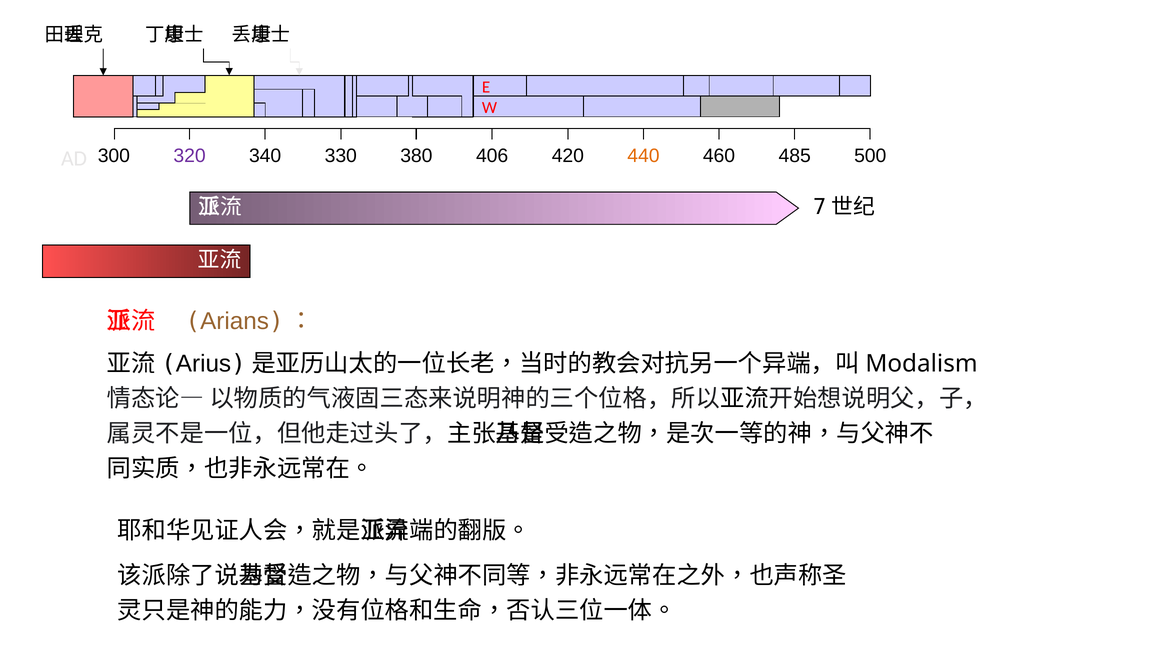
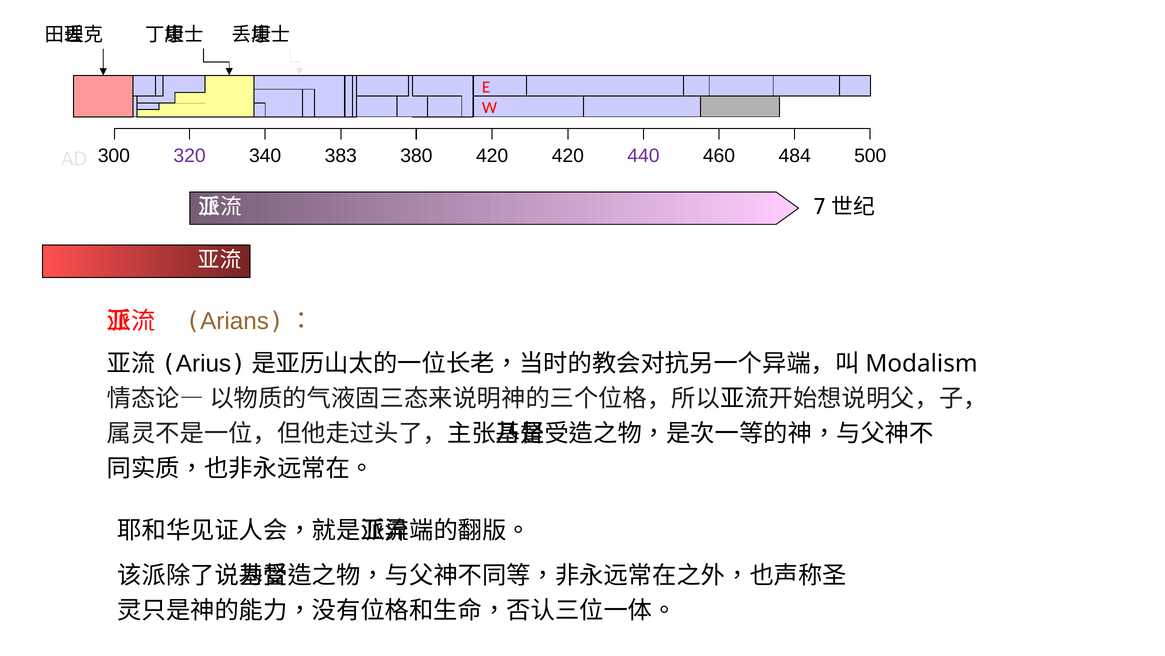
330: 330 -> 383 (341, 156)
380 406: 406 -> 420 (492, 156)
440 colour: orange -> purple (643, 156)
485: 485 -> 484 (795, 156)
